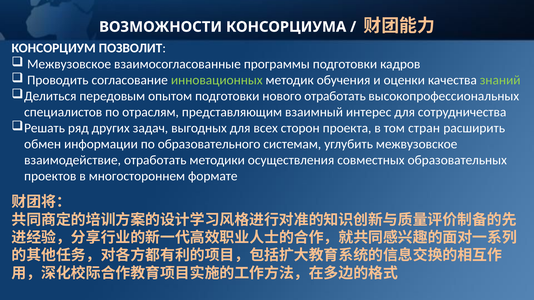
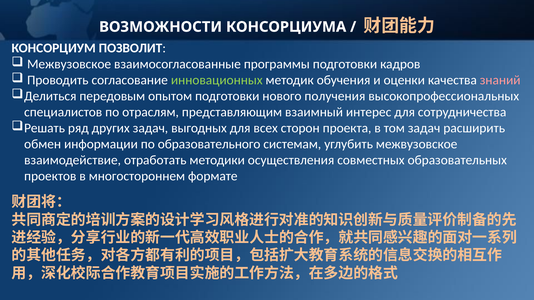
знаний colour: light green -> pink (500, 80)
нового отработать: отработать -> получения (335, 96)
том стран: стран -> задач (424, 128)
